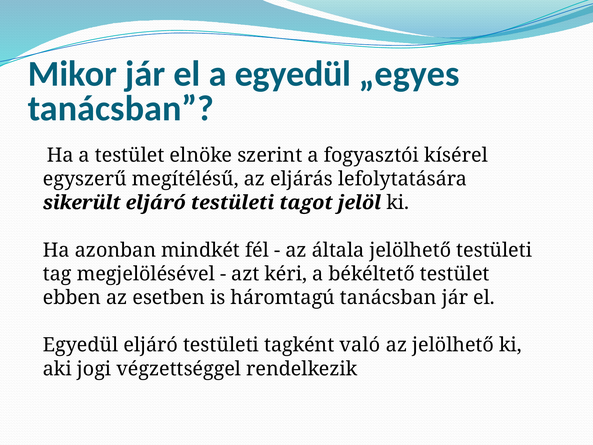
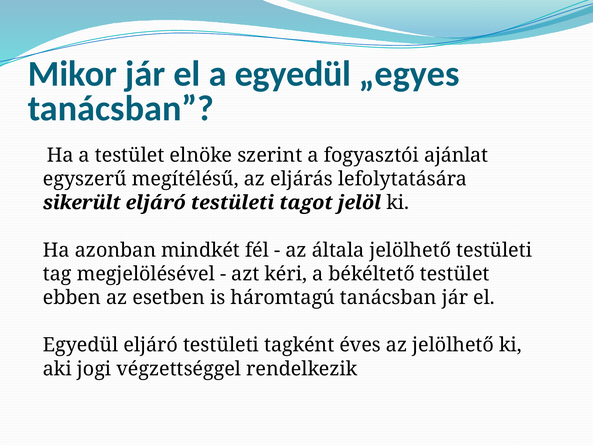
kísérel: kísérel -> ajánlat (456, 155)
való: való -> éves (360, 345)
